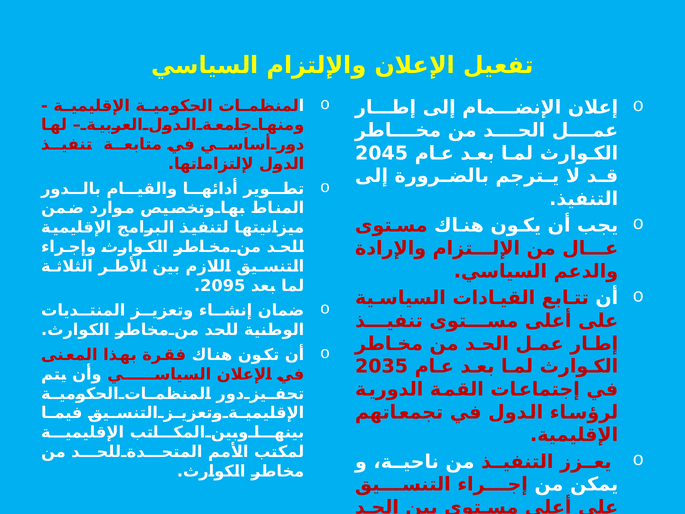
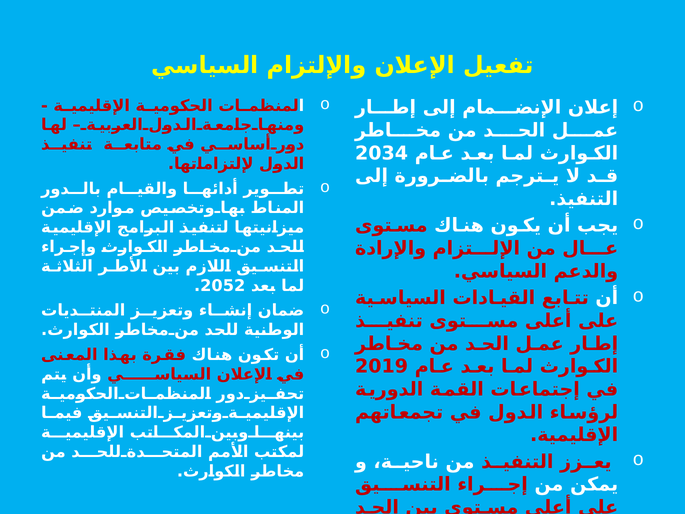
2045: 2045 -> 2034 (382, 153)
2095: 2095 -> 2052 (223, 286)
2035: 2035 -> 2019 (382, 366)
